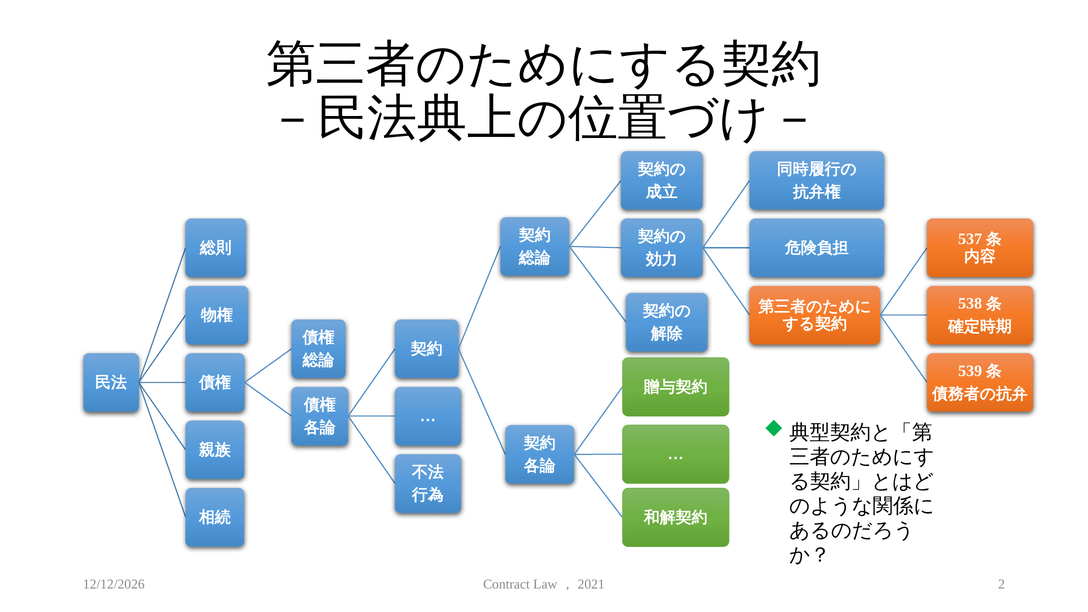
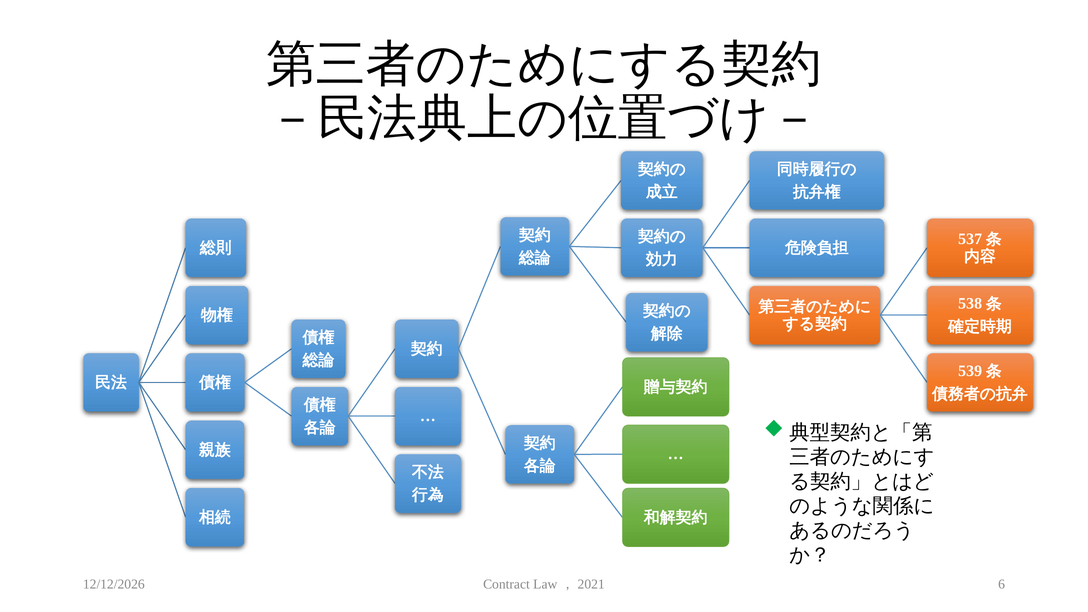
2: 2 -> 6 (1002, 584)
